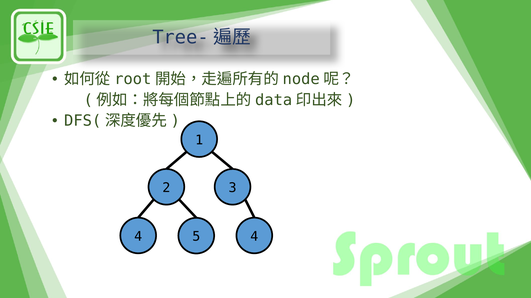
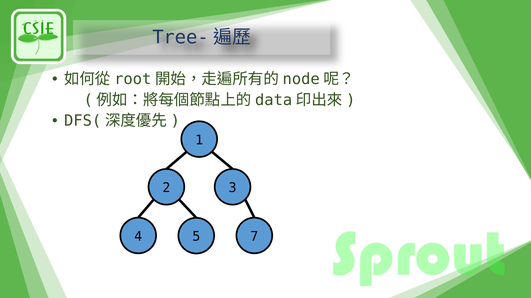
5 4: 4 -> 7 (254, 237)
